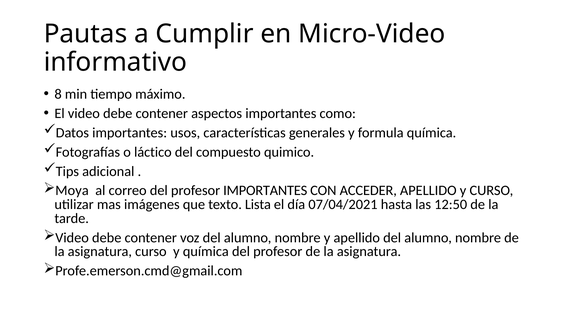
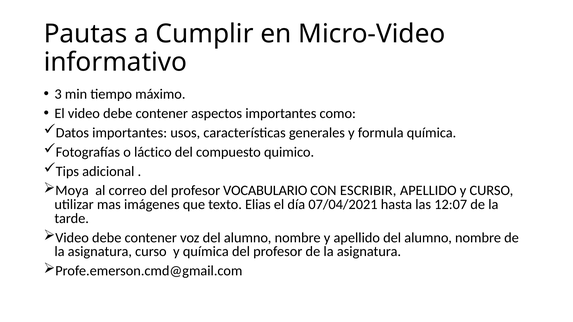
8: 8 -> 3 (58, 94)
profesor IMPORTANTES: IMPORTANTES -> VOCABULARIO (265, 191)
ACCEDER: ACCEDER -> ESCRIBIR (368, 191)
Lista: Lista -> Elias (258, 205)
12:50: 12:50 -> 12:07 (451, 205)
